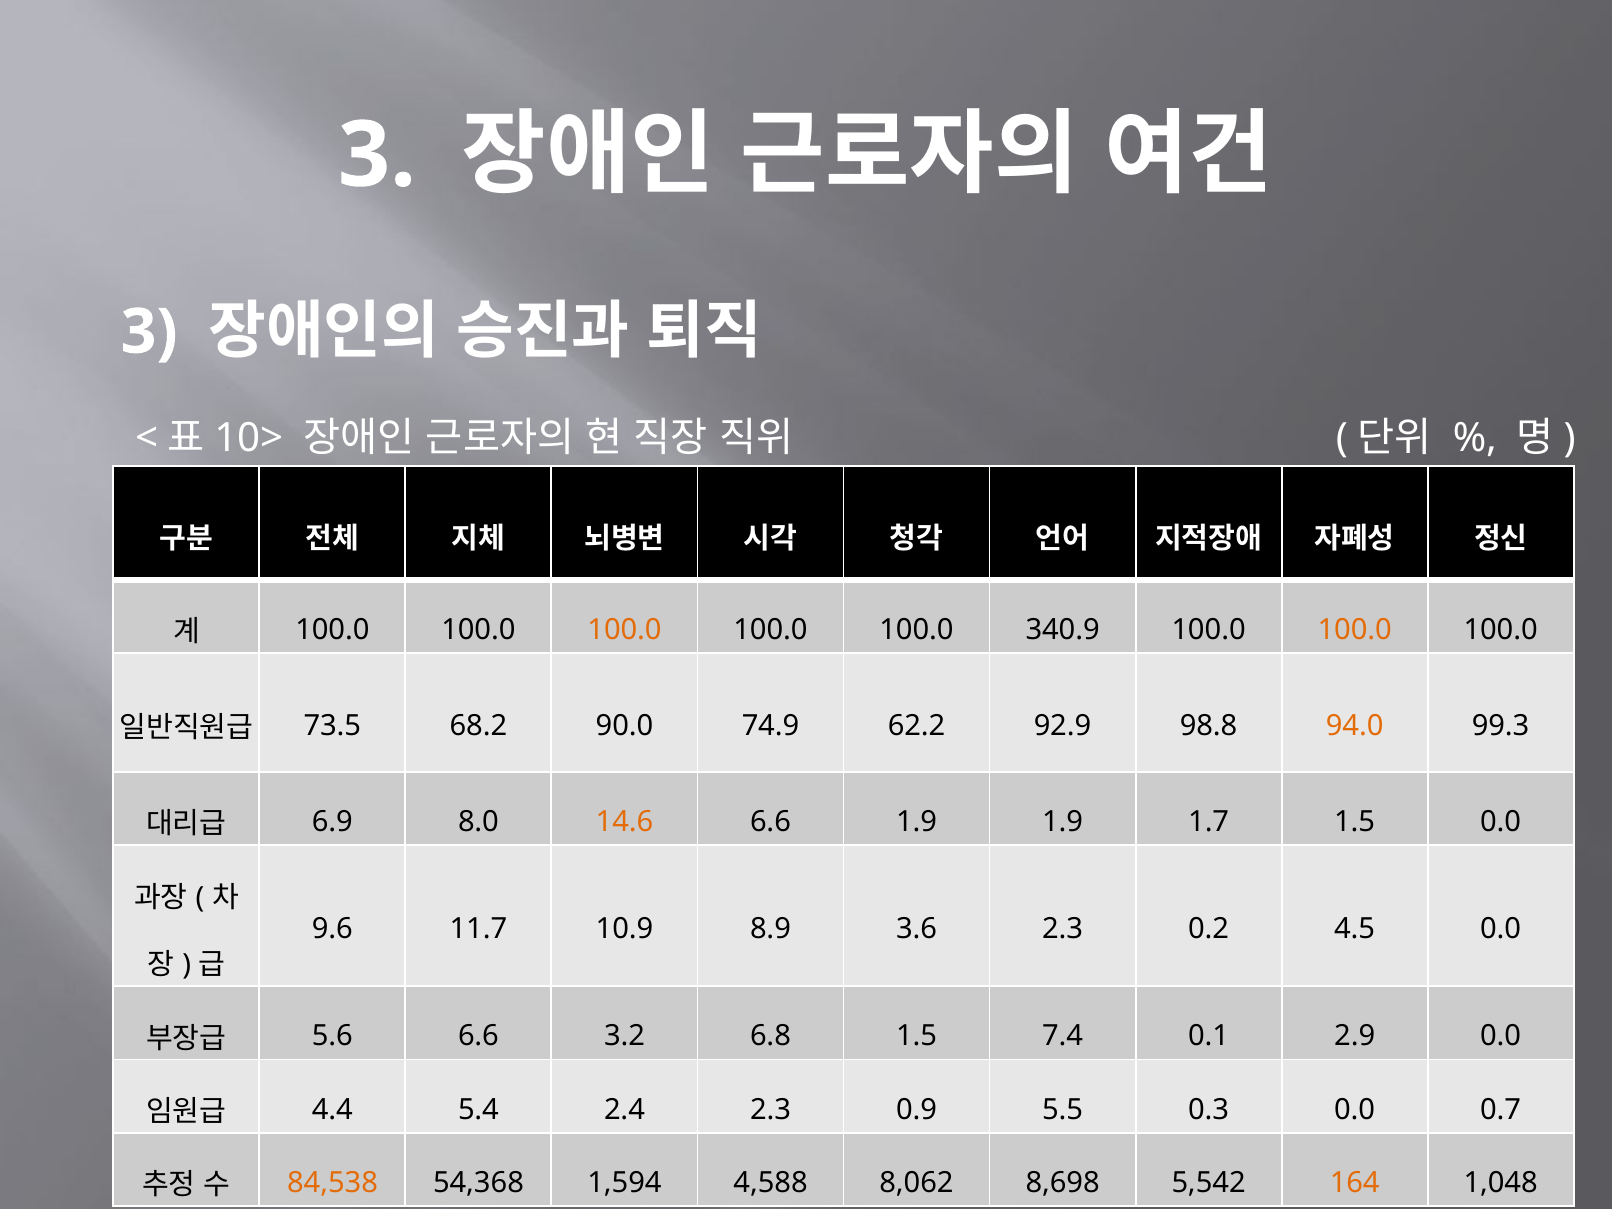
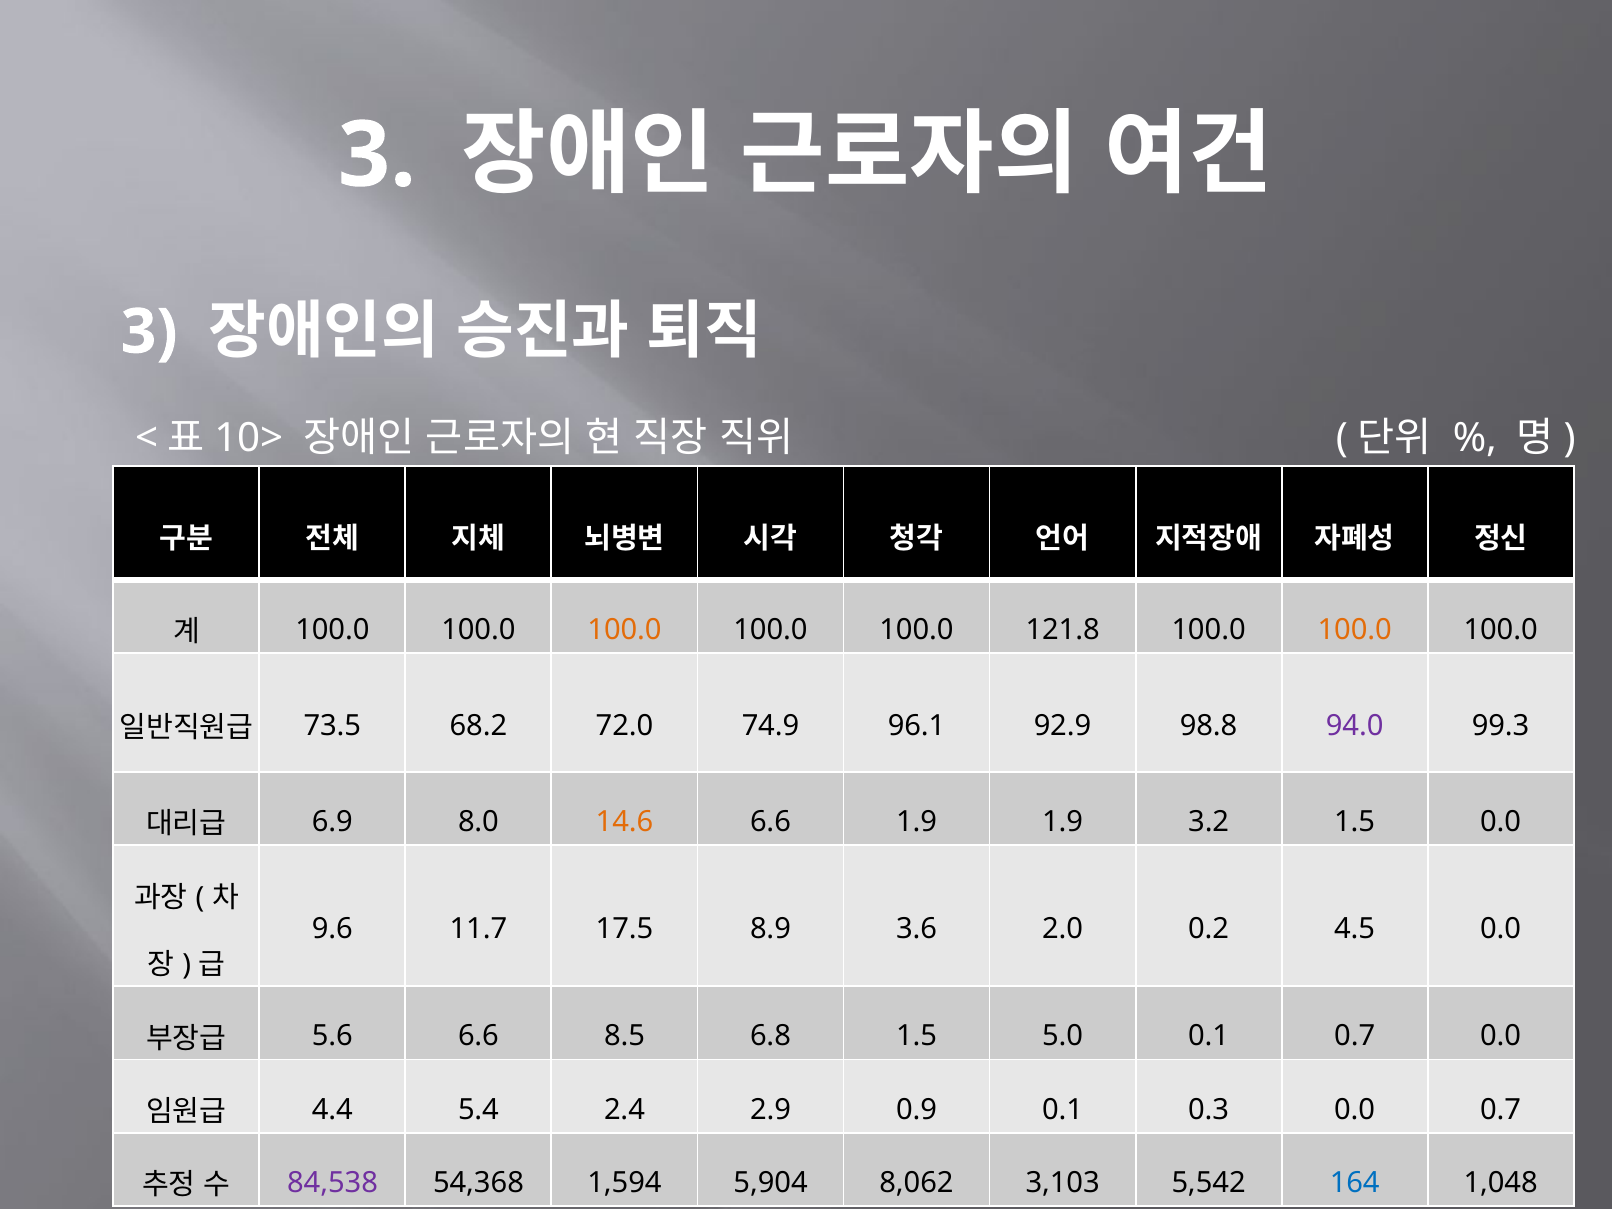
340.9: 340.9 -> 121.8 (1063, 630)
90.0: 90.0 -> 72.0 (625, 726)
62.2: 62.2 -> 96.1 (917, 726)
94.0 colour: orange -> purple (1355, 726)
1.7: 1.7 -> 3.2 (1209, 822)
10.9: 10.9 -> 17.5 (625, 929)
3.6 2.3: 2.3 -> 2.0 (1063, 929)
3.2: 3.2 -> 8.5 (625, 1036)
7.4: 7.4 -> 5.0 (1063, 1036)
0.1 2.9: 2.9 -> 0.7 (1355, 1036)
2.4 2.3: 2.3 -> 2.9 (771, 1110)
0.9 5.5: 5.5 -> 0.1 (1063, 1110)
84,538 colour: orange -> purple (333, 1183)
4,588: 4,588 -> 5,904 (771, 1183)
8,698: 8,698 -> 3,103 (1063, 1183)
164 colour: orange -> blue (1355, 1183)
